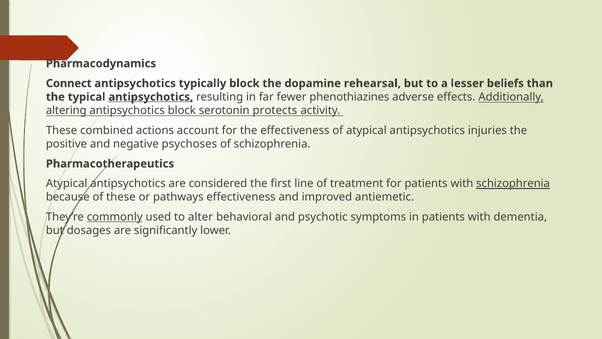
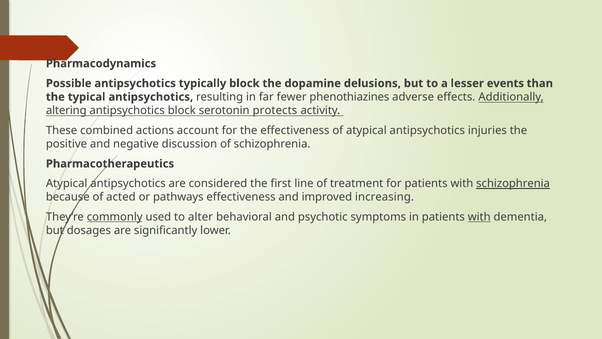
Connect: Connect -> Possible (69, 83)
rehearsal: rehearsal -> delusions (372, 83)
beliefs: beliefs -> events (505, 83)
antipsychotics underline: present -> none (151, 97)
psychoses: psychoses -> discussion (189, 144)
of these: these -> acted (121, 197)
antiemetic: antiemetic -> increasing (384, 197)
with underline: none -> present (479, 217)
